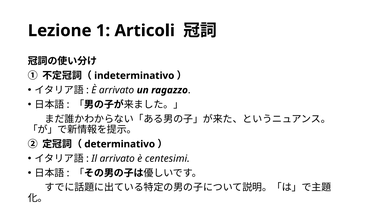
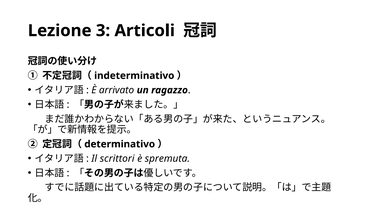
1: 1 -> 3 (103, 31)
Il arrivato: arrivato -> scrittori (117, 159)
centesimi: centesimi -> spremuta (167, 159)
